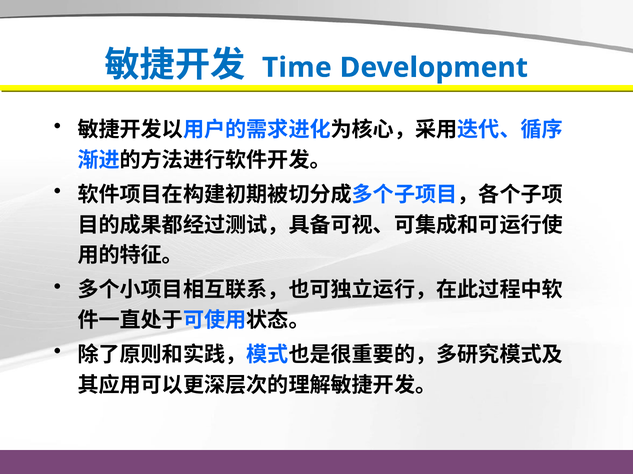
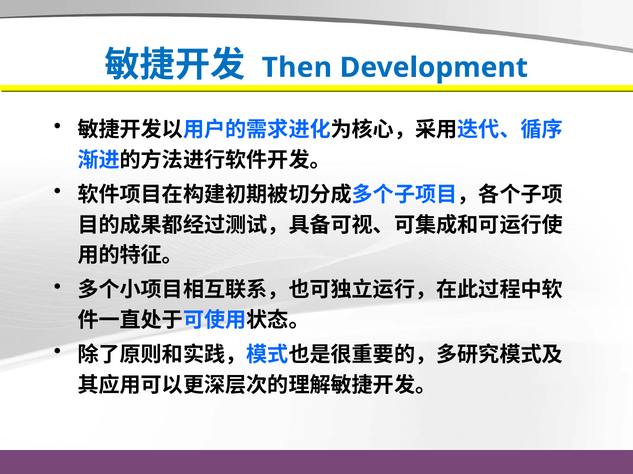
Time: Time -> Then (297, 68)
